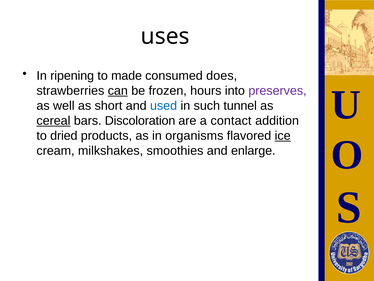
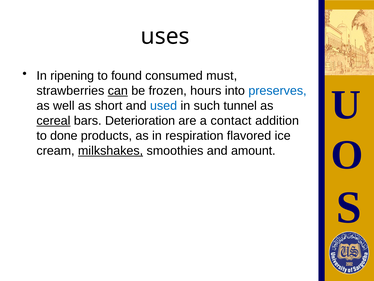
made: made -> found (127, 76)
does: does -> must (222, 76)
preserves colour: purple -> blue (277, 91)
Discoloration: Discoloration -> Deterioration (140, 121)
dried: dried -> done (64, 136)
organisms: organisms -> respiration (194, 136)
ice underline: present -> none (283, 136)
milkshakes underline: none -> present (111, 150)
enlarge: enlarge -> amount (253, 150)
